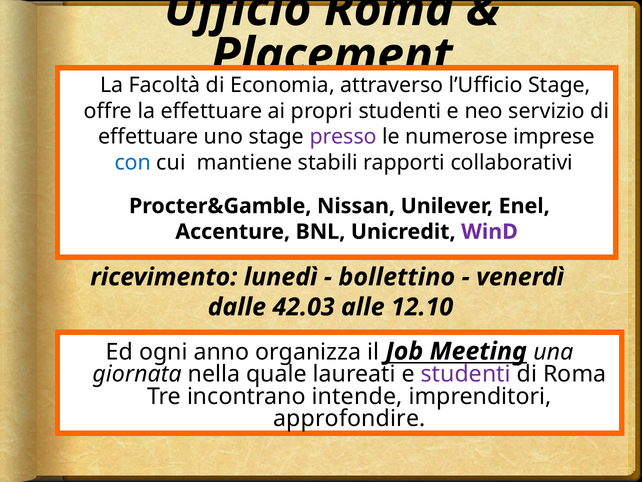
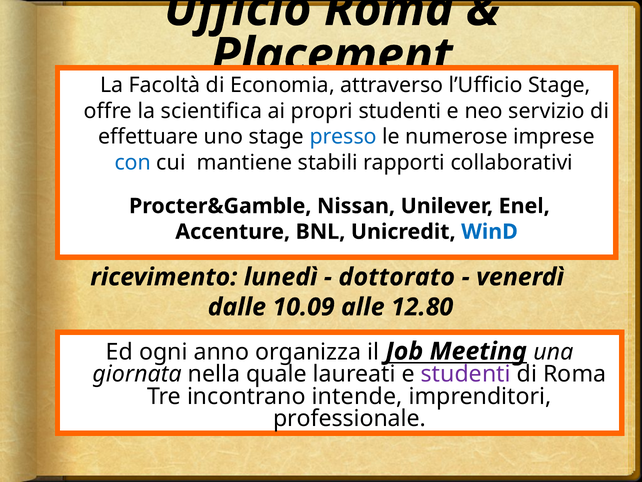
la effettuare: effettuare -> scientifica (211, 111)
presso colour: purple -> blue (343, 137)
WinD colour: purple -> blue (490, 232)
bollettino: bollettino -> dottorato (397, 277)
42.03: 42.03 -> 10.09 (304, 307)
12.10: 12.10 -> 12.80 (422, 307)
approfondire: approfondire -> professionale (349, 418)
